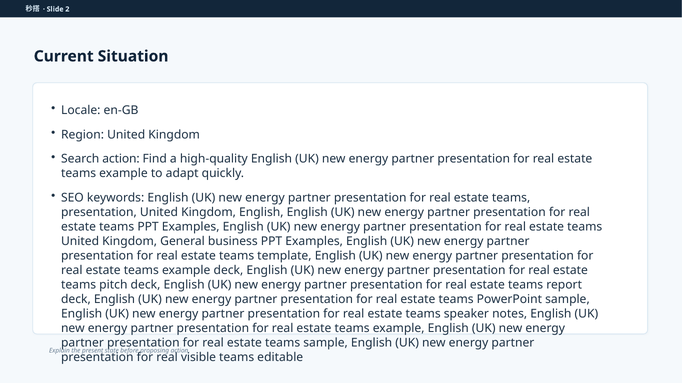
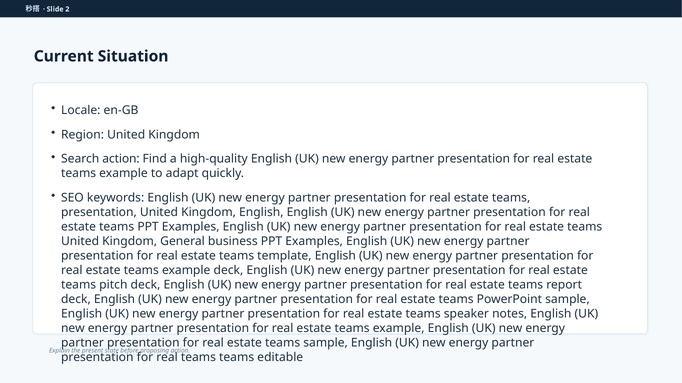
real visible: visible -> teams (198, 358)
